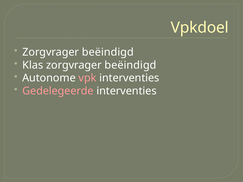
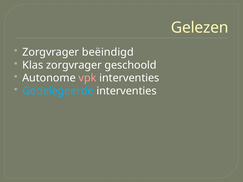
Vpkdoel: Vpkdoel -> Gelezen (200, 28)
beëindigd: beëindigd -> geschoold (131, 65)
Gedelegeerde colour: pink -> light blue (58, 91)
